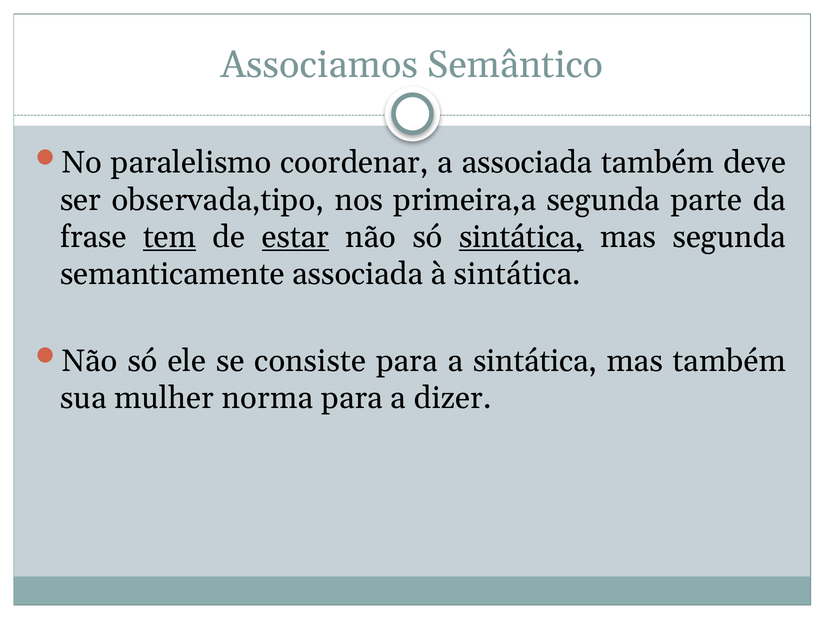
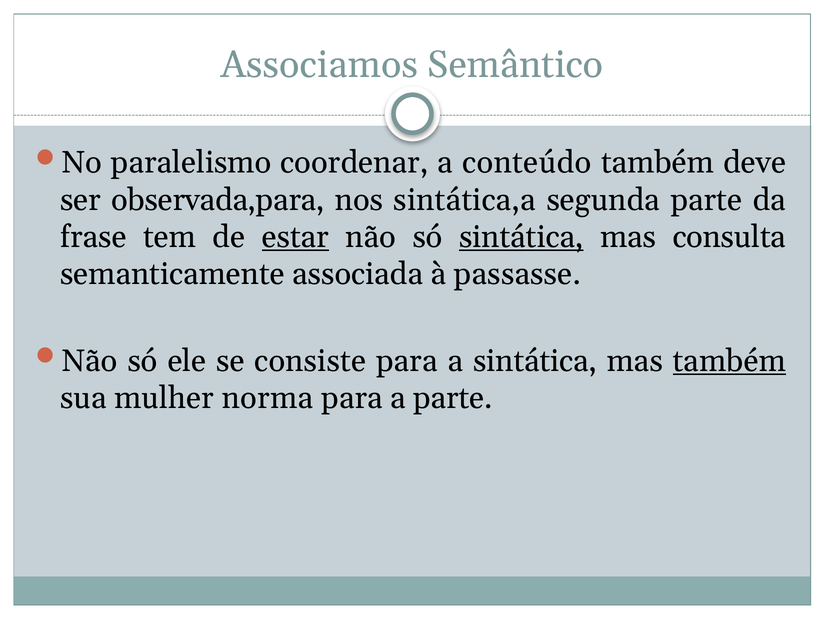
a associada: associada -> conteúdo (527, 163)
observada,tipo: observada,tipo -> observada,para (218, 200)
primeira,a: primeira,a -> sintática,a (465, 200)
tem underline: present -> none (170, 237)
mas segunda: segunda -> consulta (729, 237)
à sintática: sintática -> passasse (517, 274)
também underline: none -> present (729, 361)
a dizer: dizer -> parte (453, 398)
